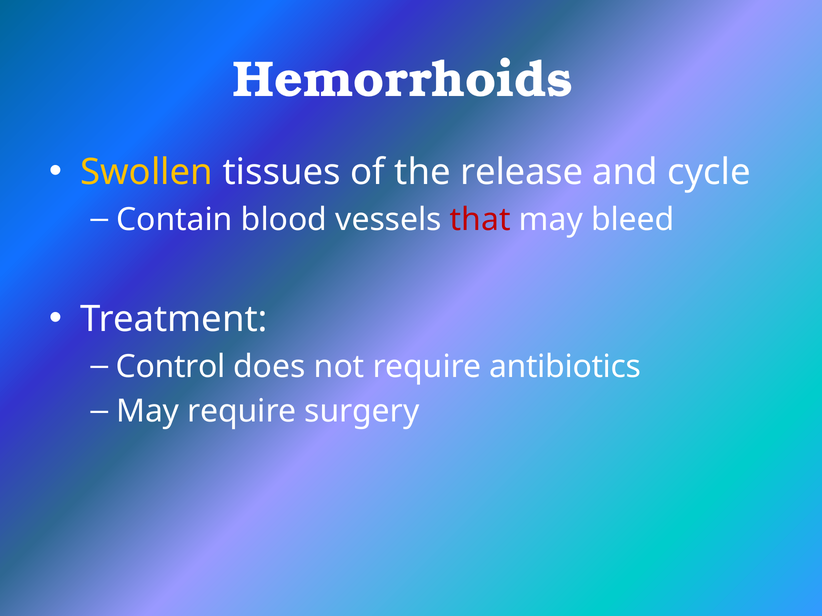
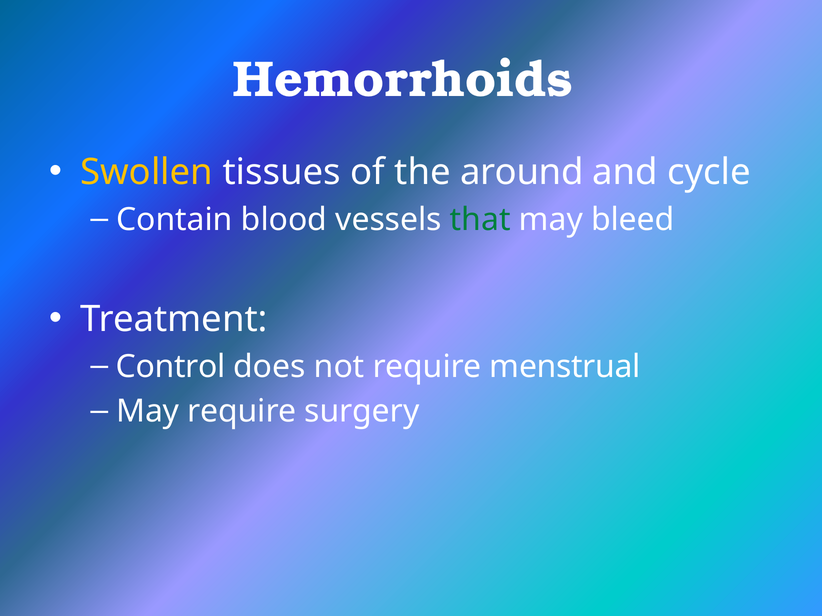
release: release -> around (522, 172)
that colour: red -> green (480, 220)
antibiotics: antibiotics -> menstrual (565, 367)
